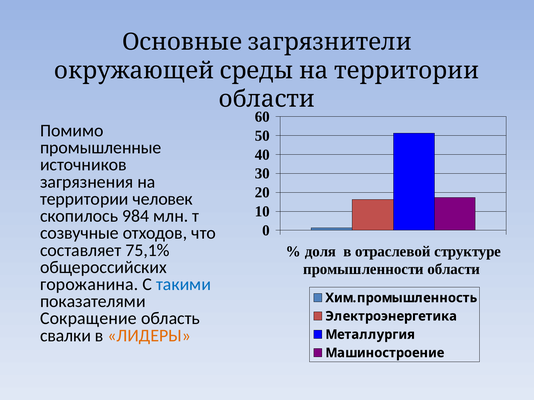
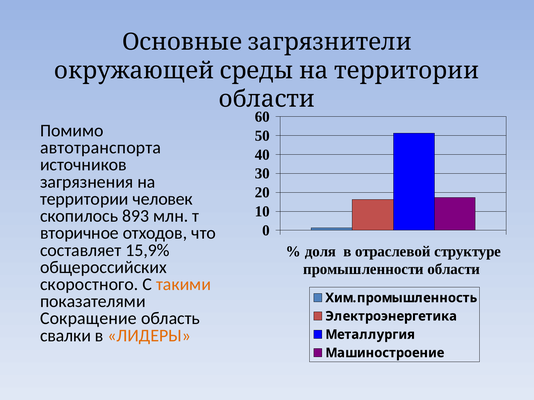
промышленные: промышленные -> автотранспорта (101, 148)
984: 984 -> 893 (136, 216)
созвучные: созвучные -> вторичное (79, 233)
75,1%: 75,1% -> 15,9% (148, 250)
горожанина: горожанина -> скоростного (89, 285)
такими colour: blue -> orange (184, 285)
